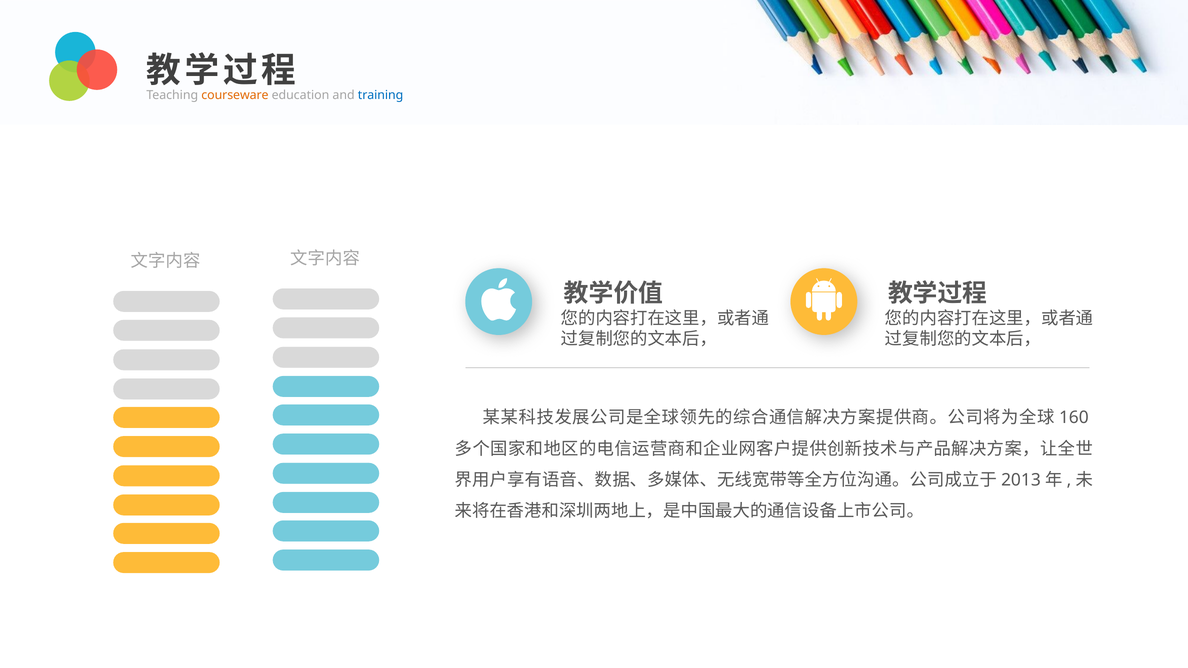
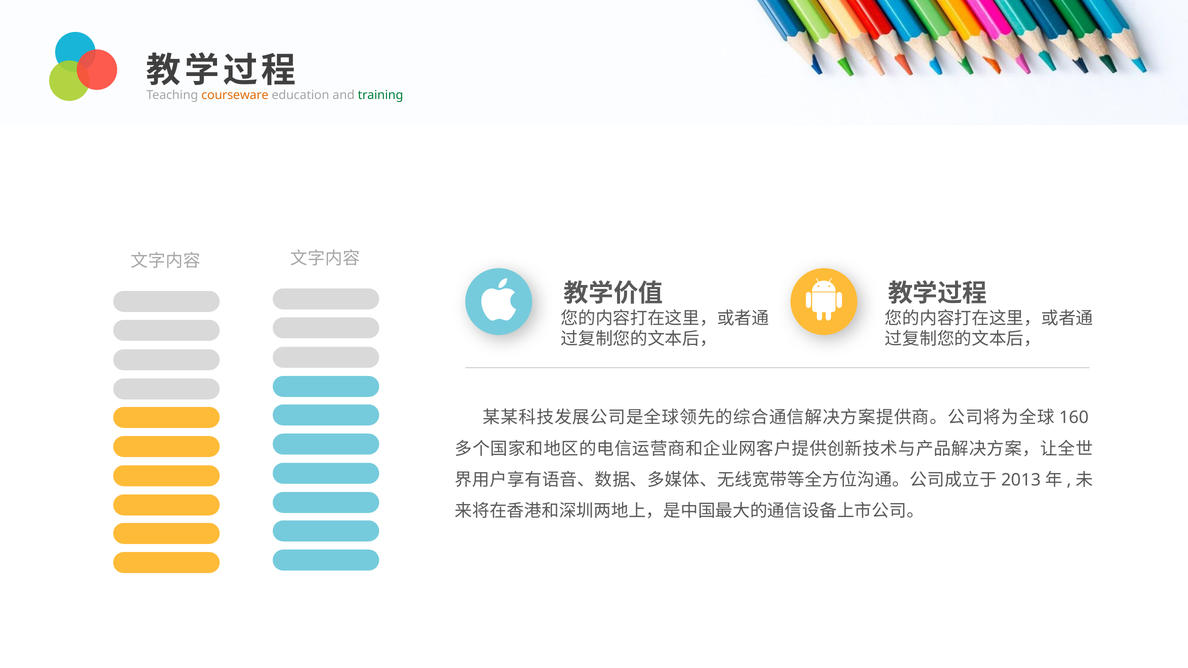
training colour: blue -> green (381, 95)
